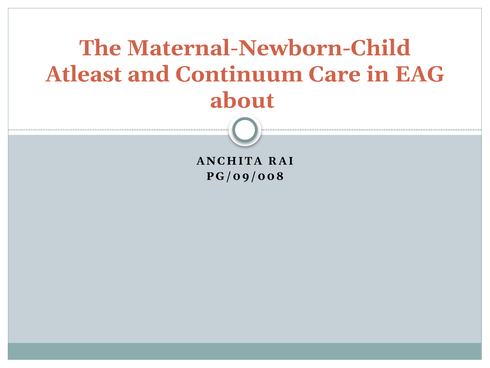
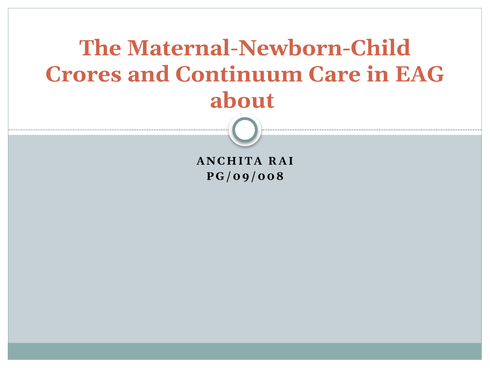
Atleast: Atleast -> Crores (84, 74)
